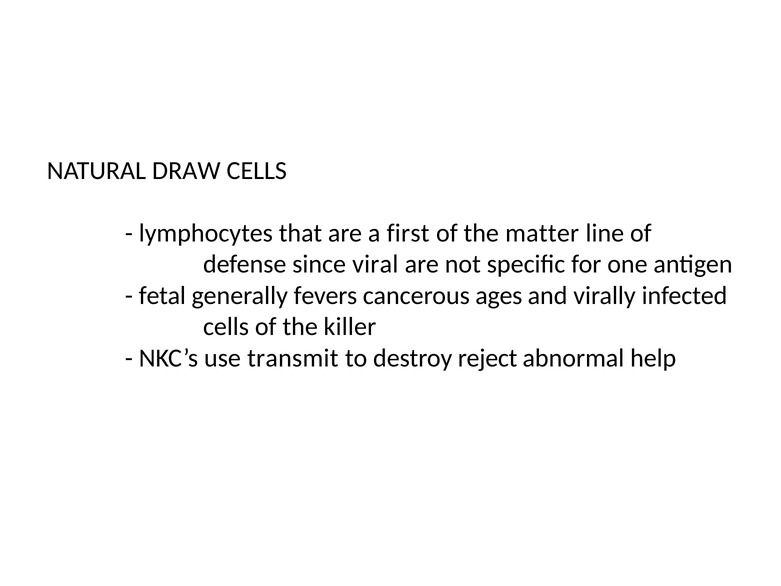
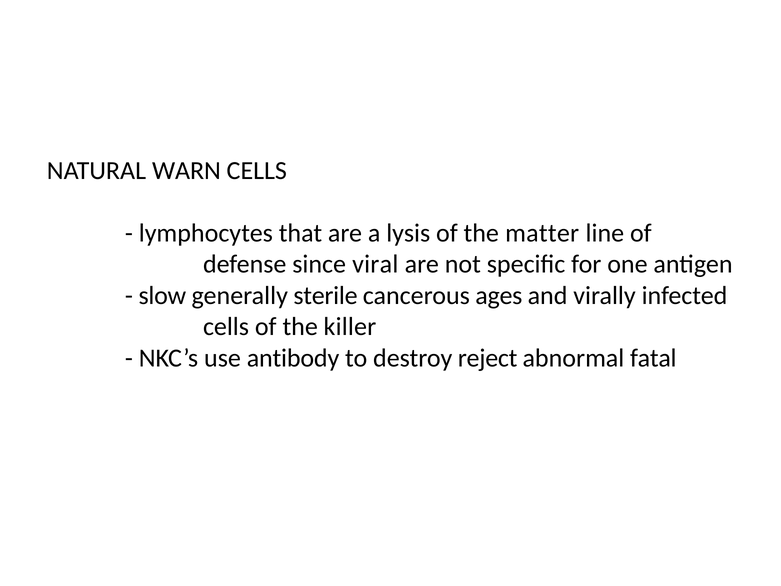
DRAW: DRAW -> WARN (186, 170)
first: first -> lysis (408, 233)
fetal: fetal -> slow (162, 295)
fevers: fevers -> sterile (325, 295)
transmit: transmit -> antibody (293, 358)
help: help -> fatal (653, 358)
